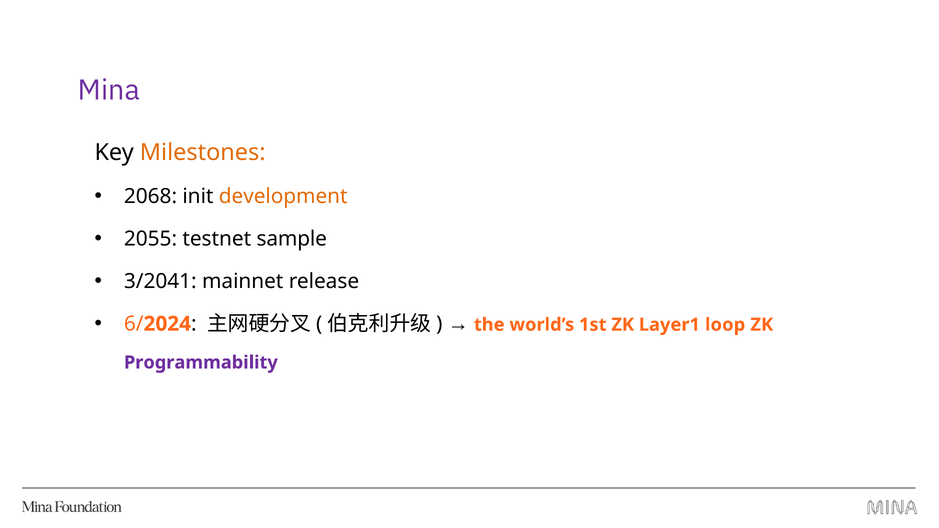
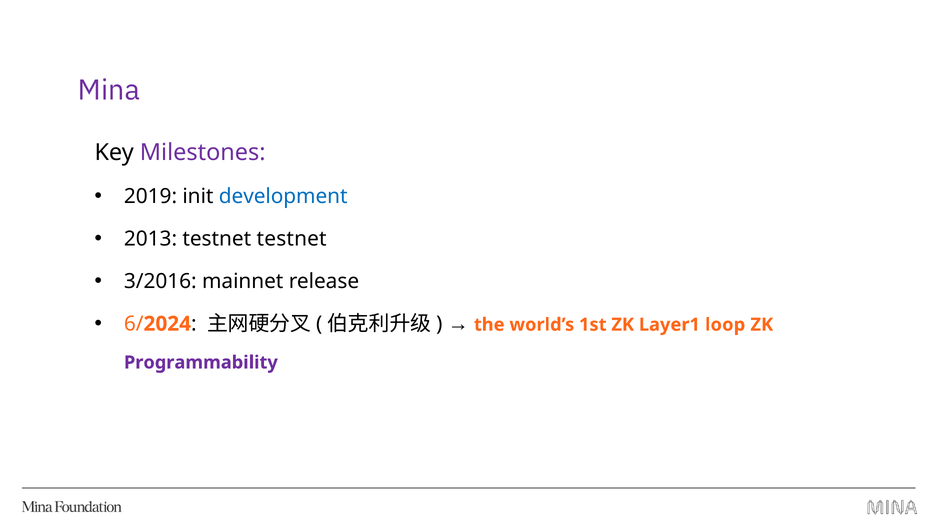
Milestones colour: orange -> purple (203, 153)
2068: 2068 -> 2019 (151, 196)
development colour: orange -> blue (283, 196)
2055: 2055 -> 2013 (151, 239)
testnet sample: sample -> testnet (292, 239)
3/2041: 3/2041 -> 3/2016 (160, 281)
